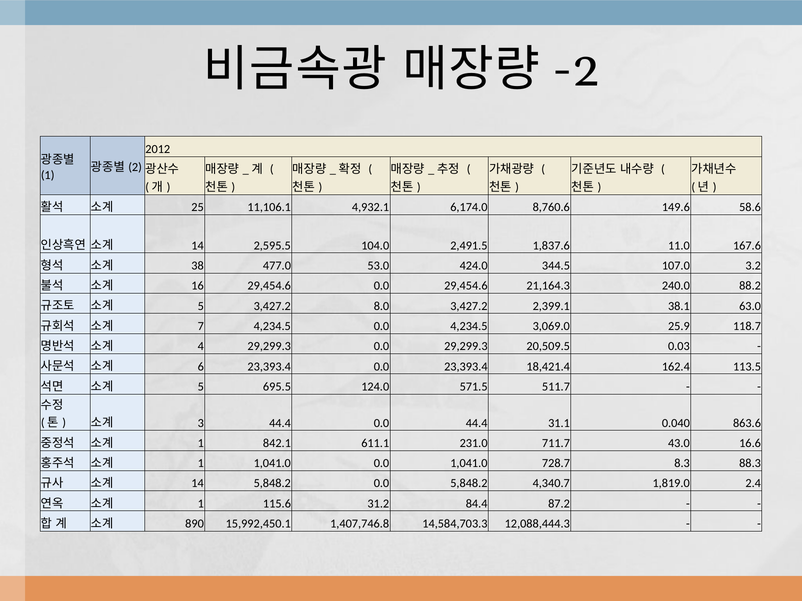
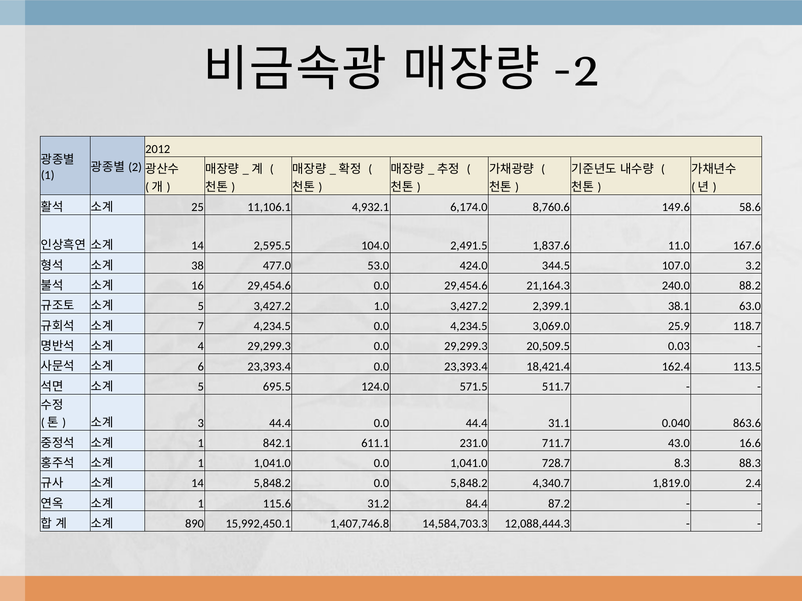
8.0: 8.0 -> 1.0 (381, 306)
